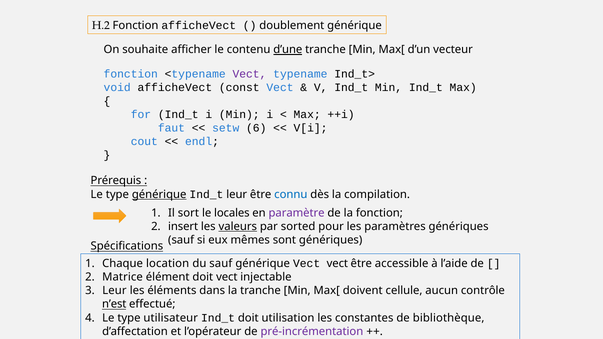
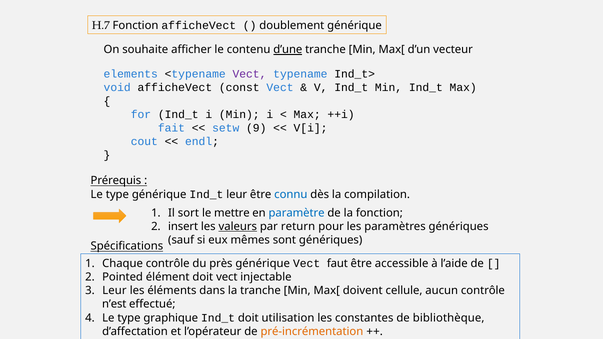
H.2: H.2 -> H.7 (101, 26)
fonction: fonction -> elements (131, 74)
faut: faut -> fait (171, 128)
6: 6 -> 9 (256, 128)
générique underline: present -> none (159, 194)
locales: locales -> mettre (232, 213)
paramètre colour: purple -> blue (297, 213)
sorted: sorted -> return (298, 227)
Chaque location: location -> contrôle (168, 264)
du sauf: sauf -> près (221, 264)
Vect vect: vect -> faut (337, 264)
Matrice: Matrice -> Pointed (123, 277)
n’est underline: present -> none (114, 304)
utilisateur: utilisateur -> graphique (171, 318)
pré-incrémentation colour: purple -> orange (312, 332)
